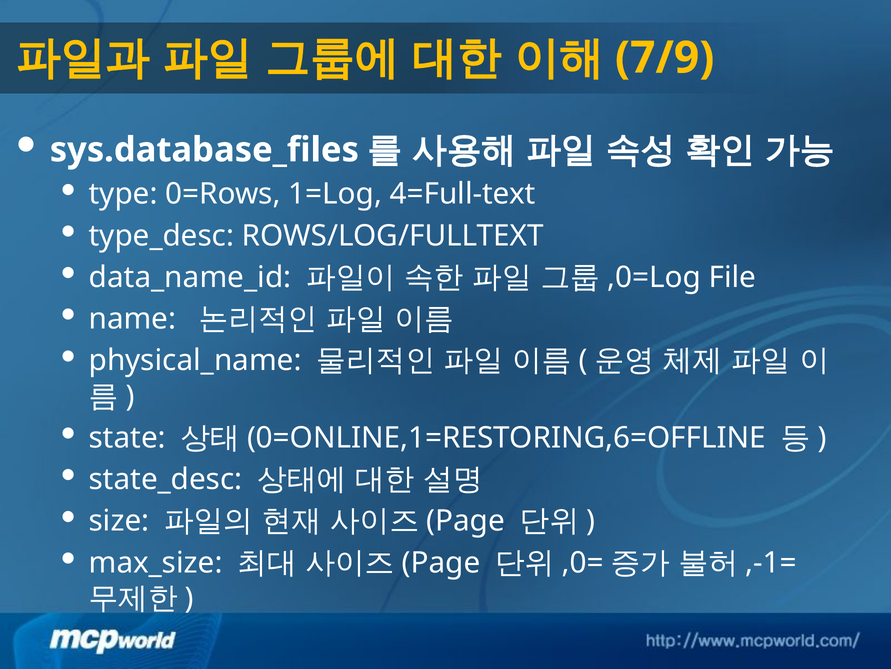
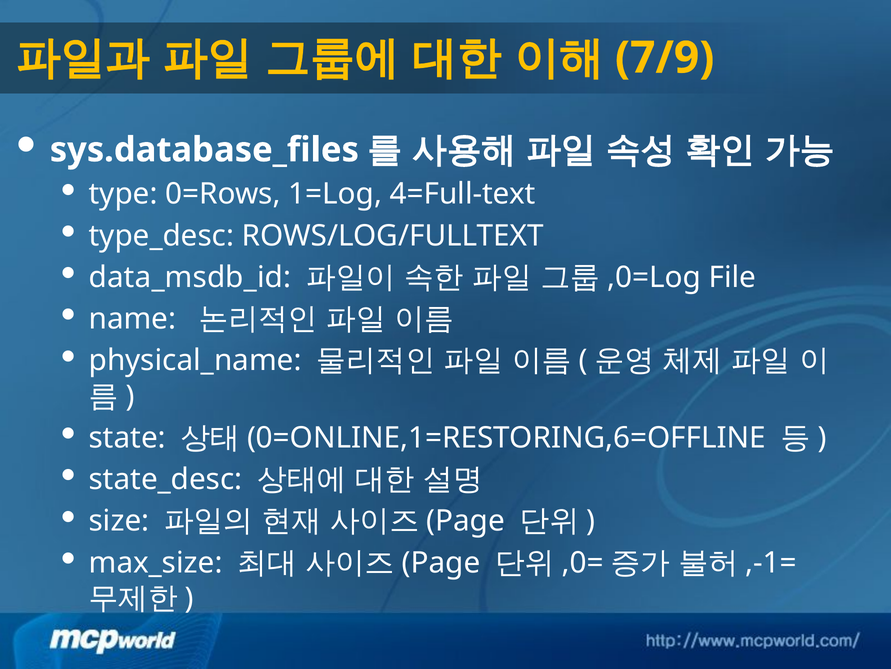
data_name_id: data_name_id -> data_msdb_id (190, 277)
